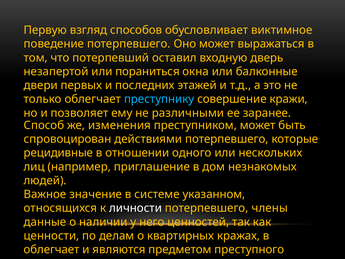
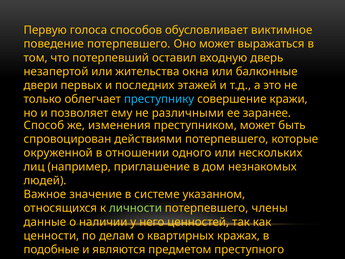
взгляд: взгляд -> голоса (89, 30)
пораниться: пораниться -> жительства (147, 71)
рецидивные: рецидивные -> окруженной (58, 153)
личности colour: white -> light green (136, 208)
облегчает: облегчает -> подобные (52, 249)
